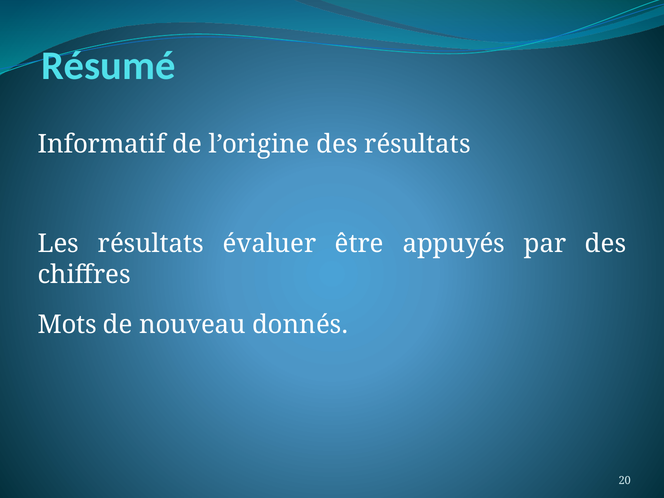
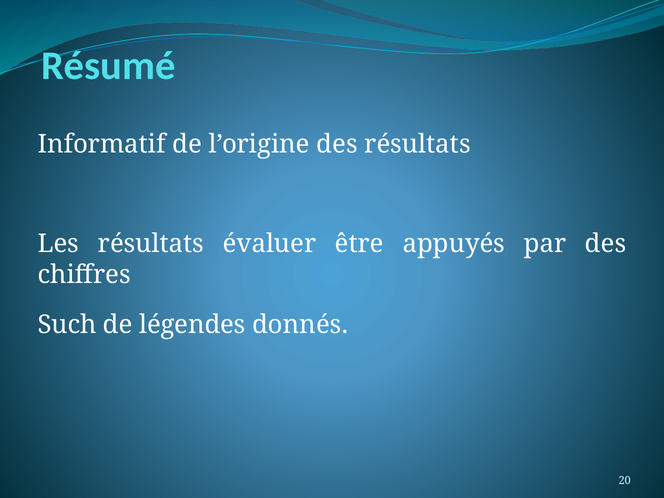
Mots: Mots -> Such (67, 325)
nouveau: nouveau -> légendes (192, 325)
